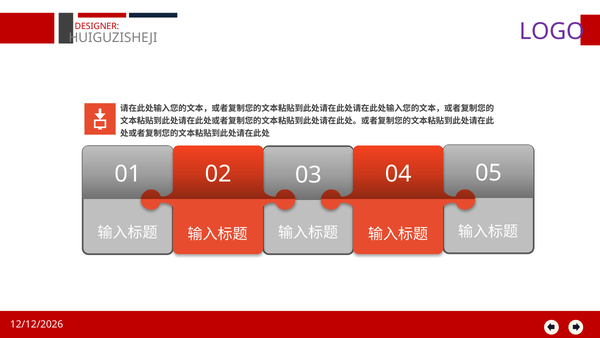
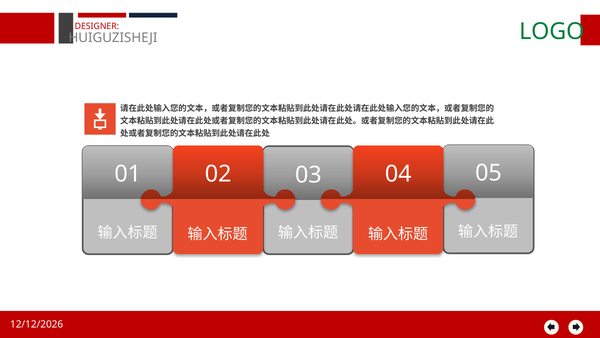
LOGO colour: purple -> green (552, 31)
